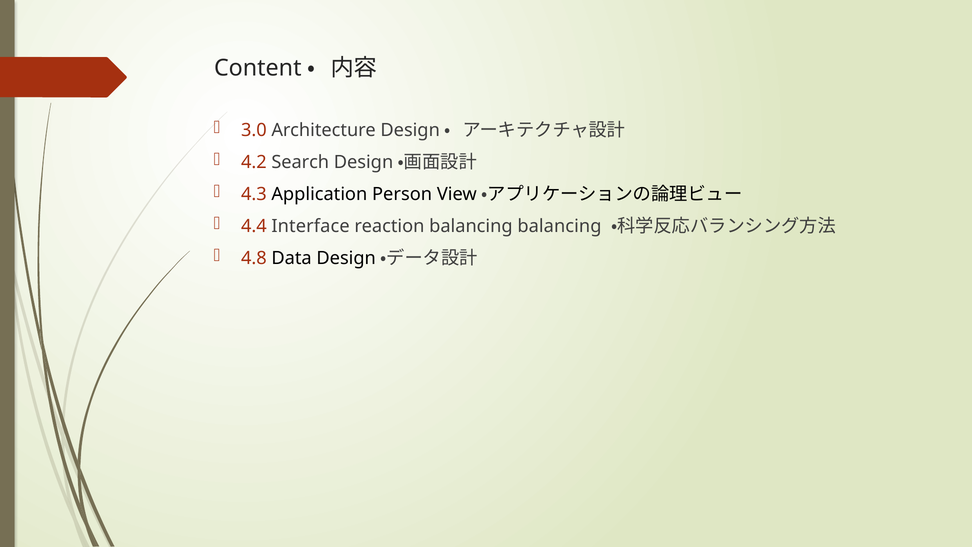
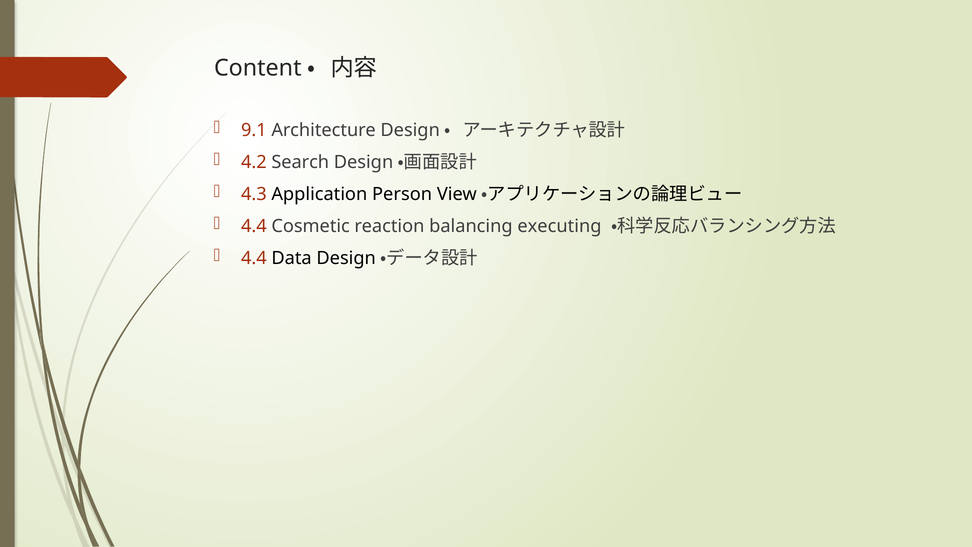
3.0: 3.0 -> 9.1 (254, 130)
Interface: Interface -> Cosmetic (311, 226)
balancing balancing: balancing -> executing (559, 226)
4.8: 4.8 -> 4.4 (254, 258)
